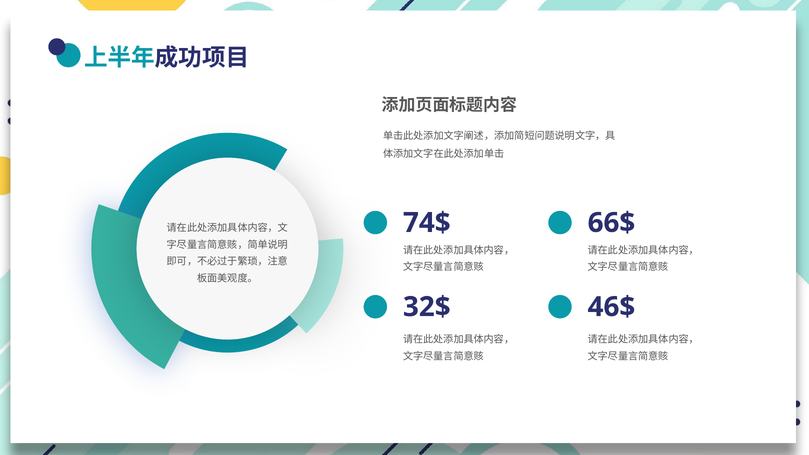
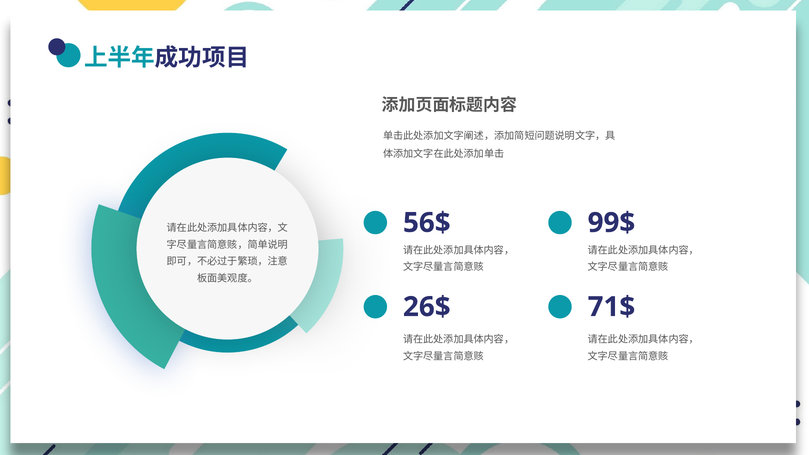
74$: 74$ -> 56$ (427, 223)
66$: 66$ -> 99$ (611, 223)
32$: 32$ -> 26$ (427, 307)
46$: 46$ -> 71$ (611, 307)
